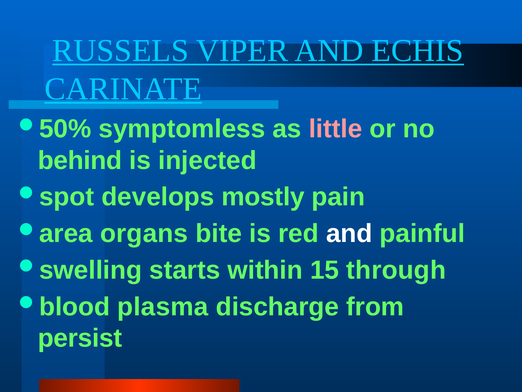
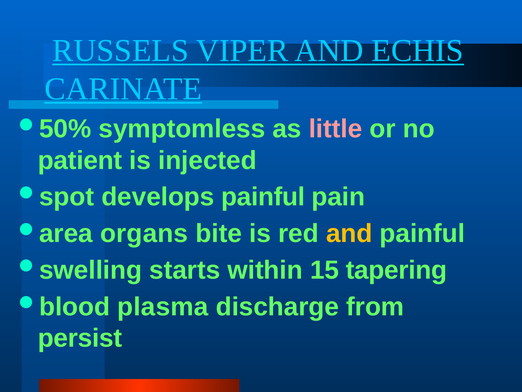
behind: behind -> patient (80, 160)
develops mostly: mostly -> painful (263, 197)
and colour: white -> yellow (349, 233)
through: through -> tapering (396, 270)
